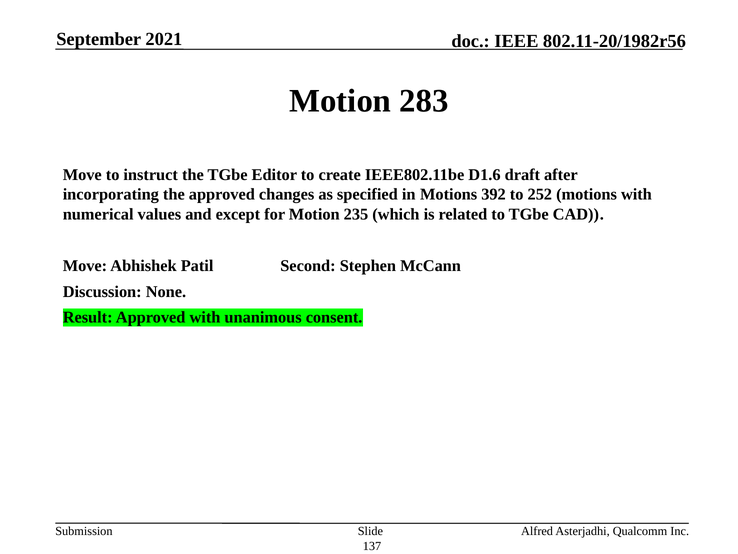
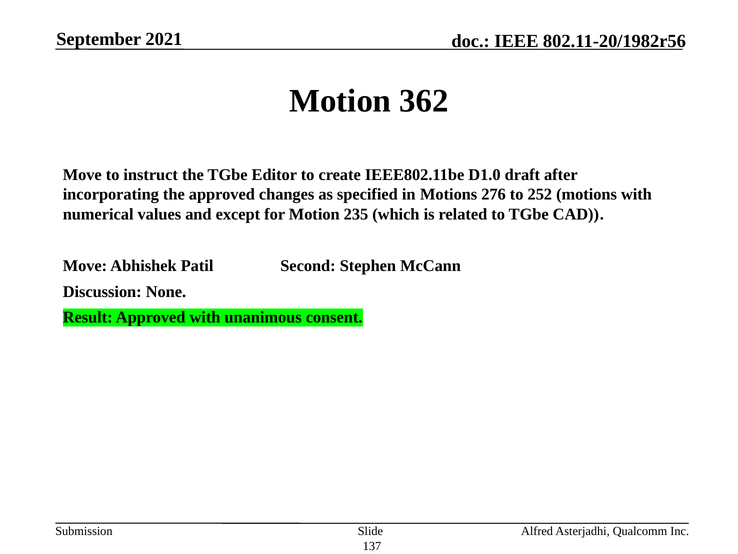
283: 283 -> 362 (424, 101)
D1.6: D1.6 -> D1.0 (484, 175)
392: 392 -> 276 (494, 194)
